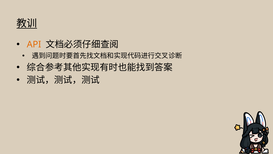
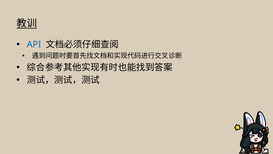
API colour: orange -> blue (34, 44)
